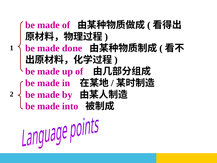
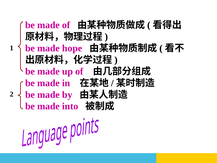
done: done -> hope (72, 48)
